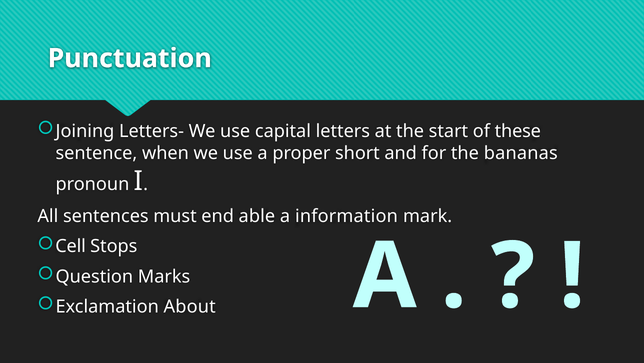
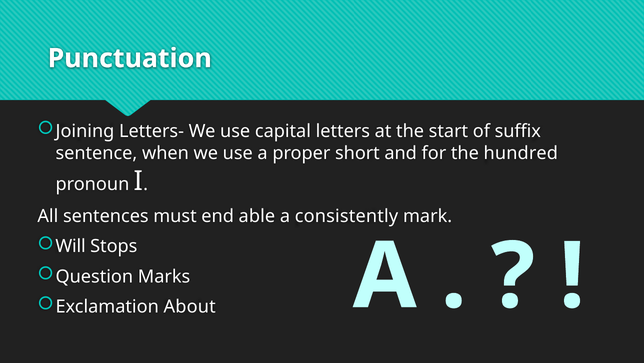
these: these -> suffix (518, 131)
bananas: bananas -> hundred (521, 153)
information: information -> consistently (346, 216)
Cell: Cell -> Will (71, 246)
